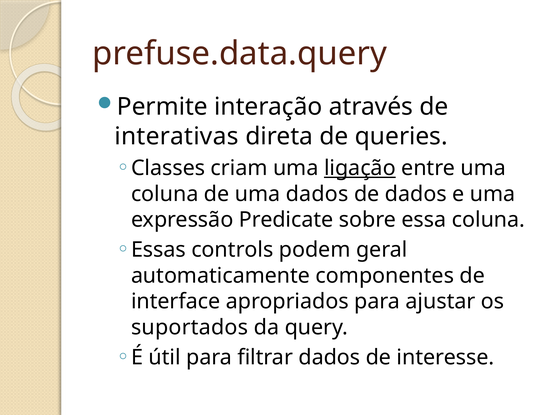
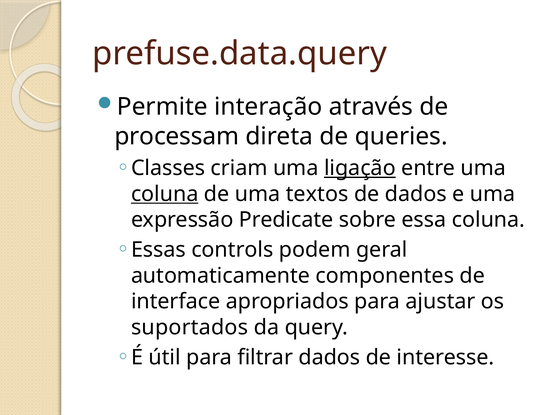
interativas: interativas -> processam (177, 136)
coluna underline: none -> present (165, 194)
uma dados: dados -> textos (317, 194)
